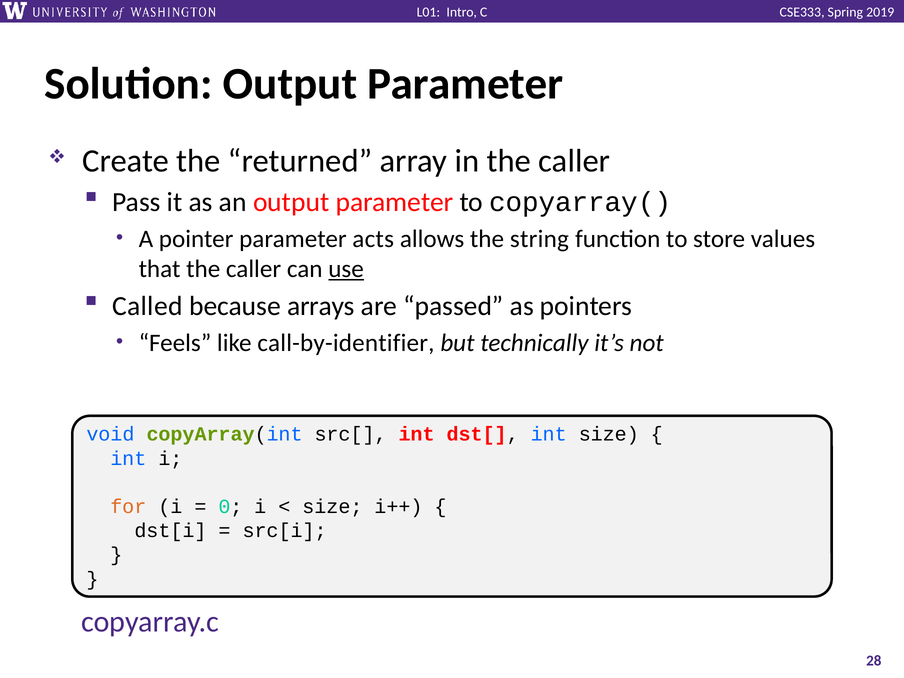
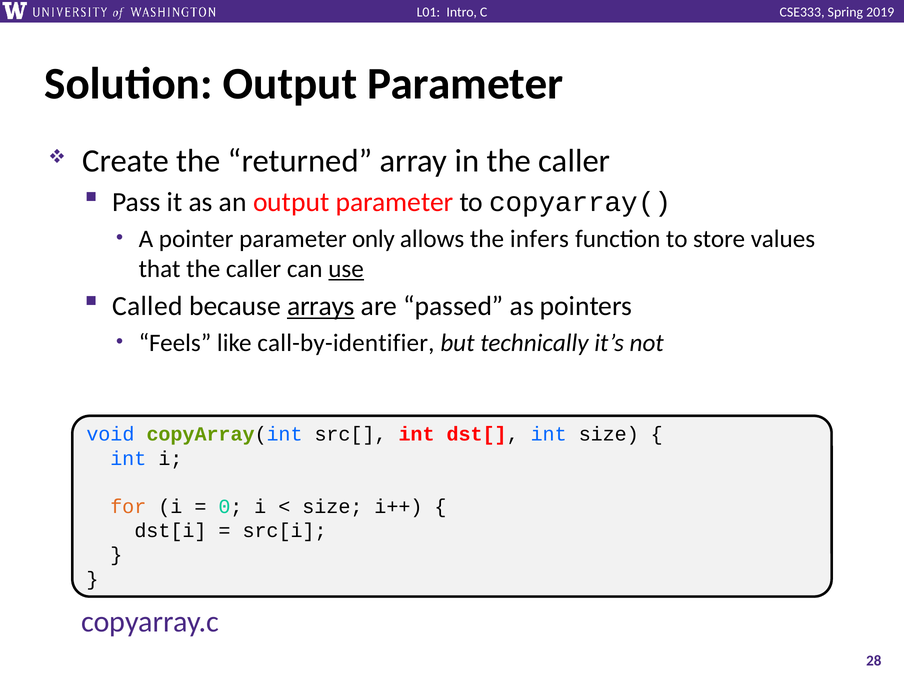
acts: acts -> only (373, 239)
string: string -> infers (539, 239)
arrays underline: none -> present (321, 306)
